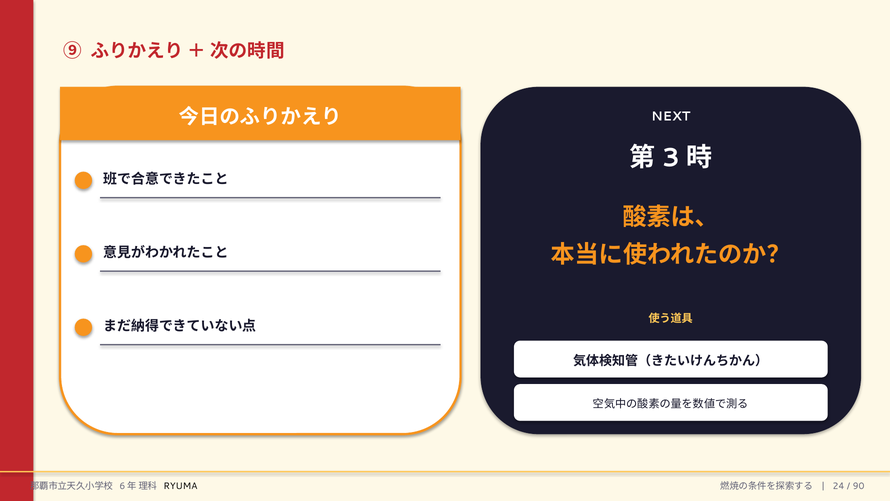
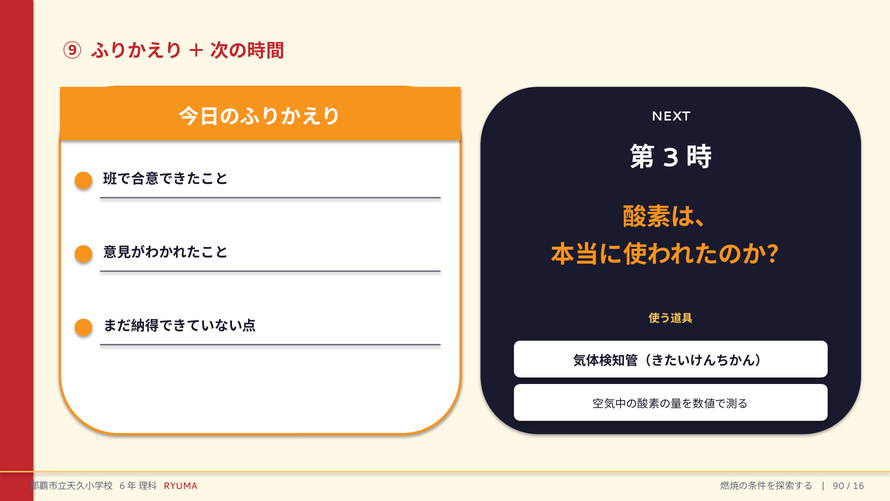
RYUMA colour: black -> red (180, 486)
24: 24 -> 90 (838, 486)
90: 90 -> 16 (859, 486)
